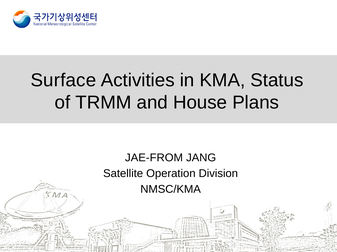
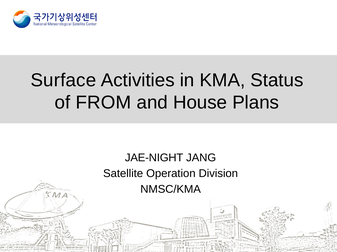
TRMM: TRMM -> FROM (103, 103)
JAE-FROM: JAE-FROM -> JAE-NIGHT (154, 158)
